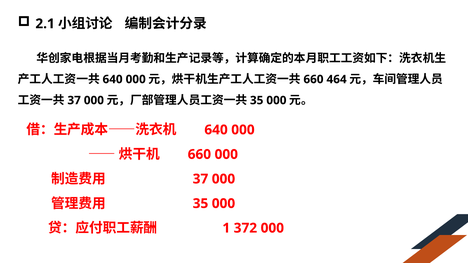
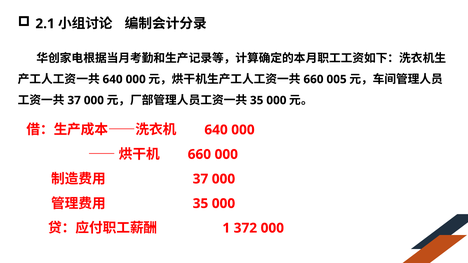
464: 464 -> 005 (337, 79)
